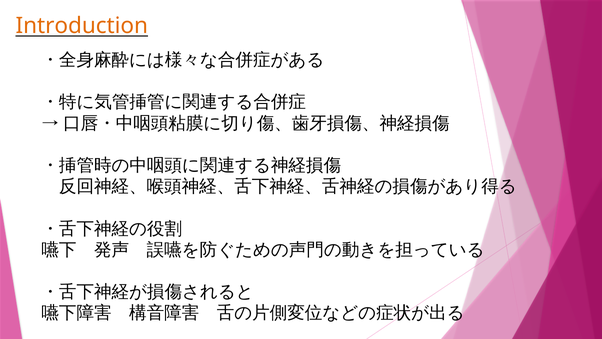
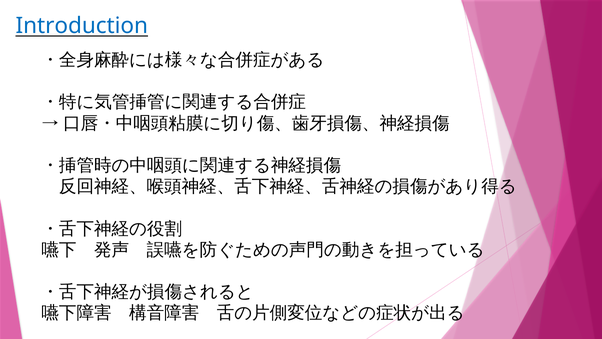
Introduction colour: orange -> blue (82, 26)
